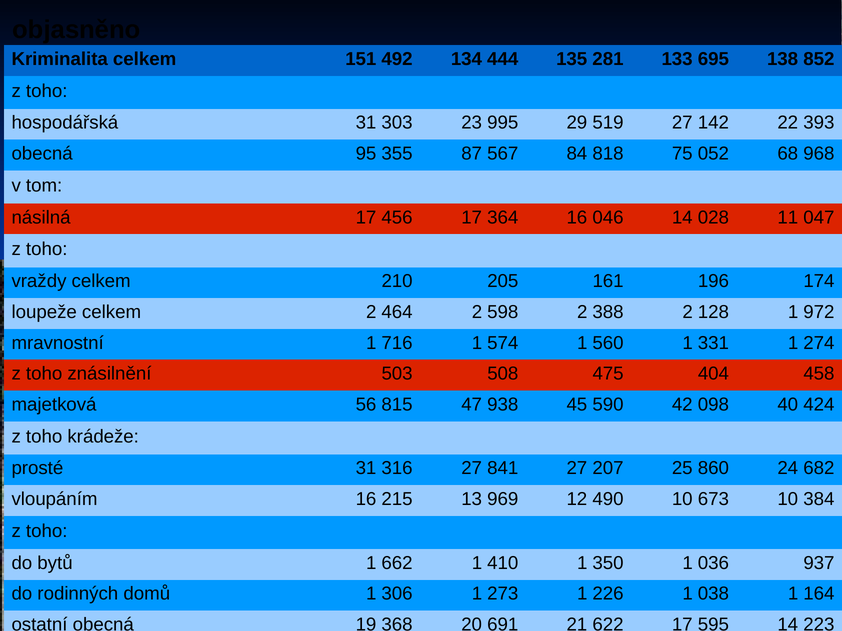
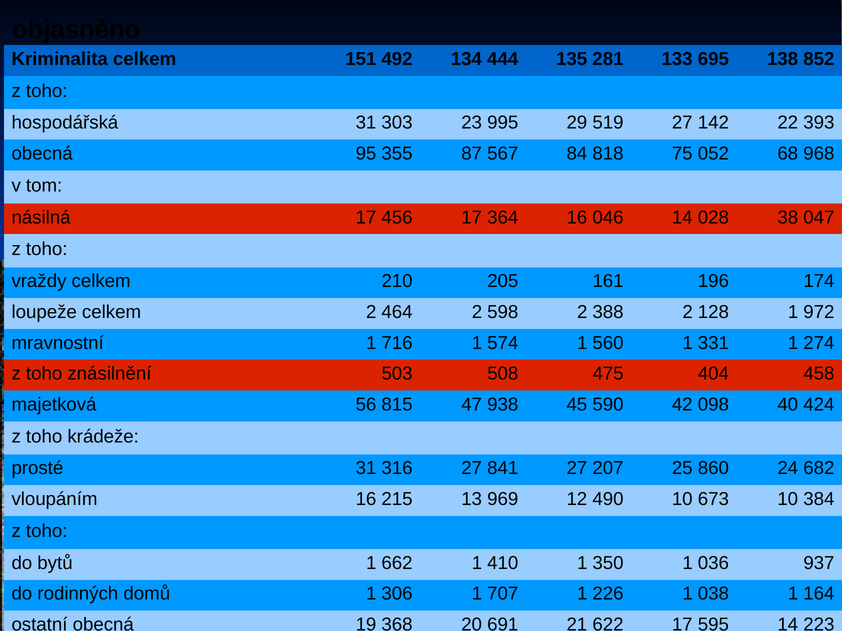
11: 11 -> 38 (788, 218)
273: 273 -> 707 (503, 594)
